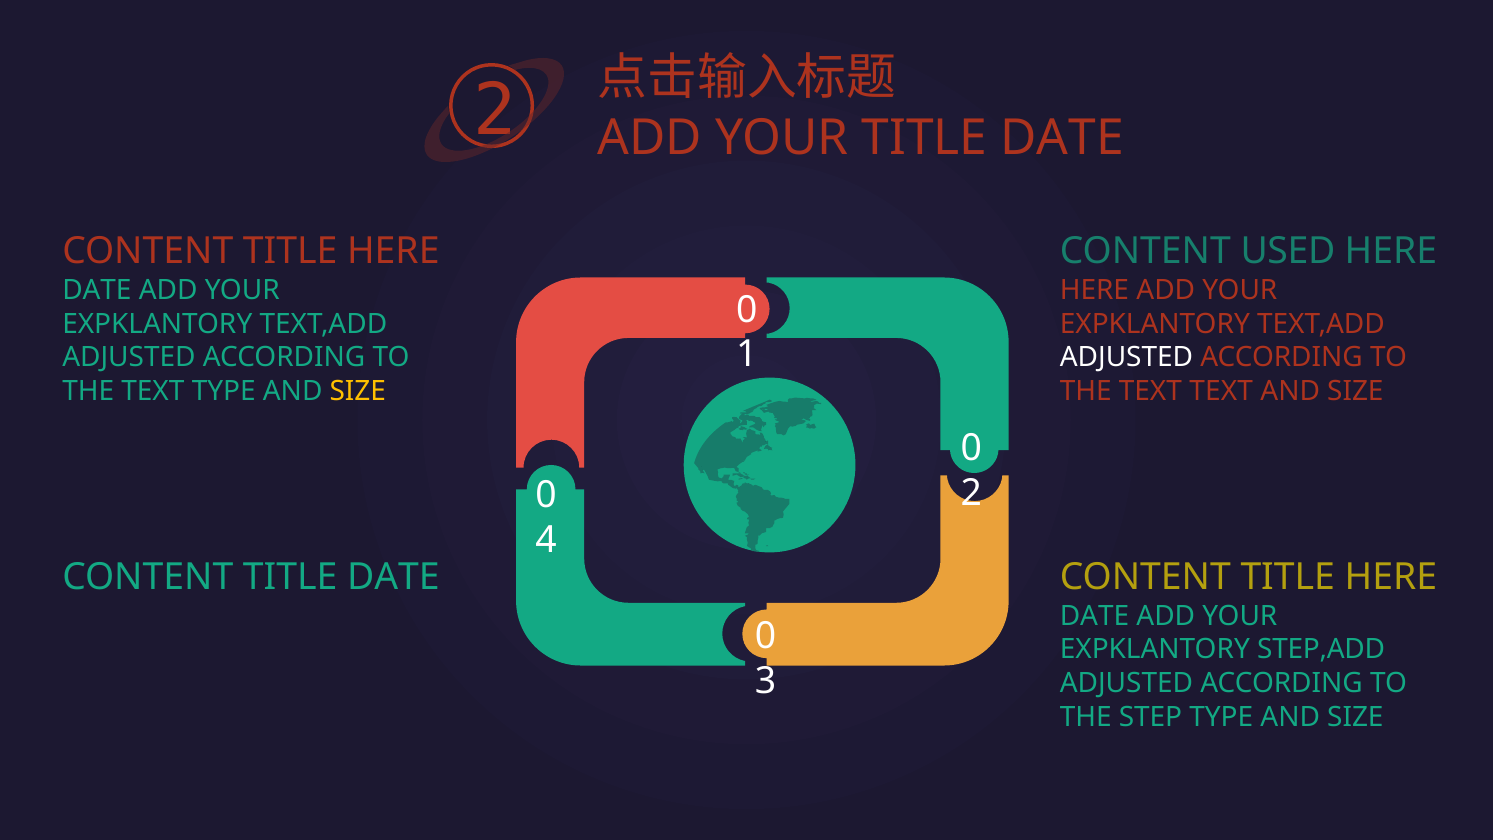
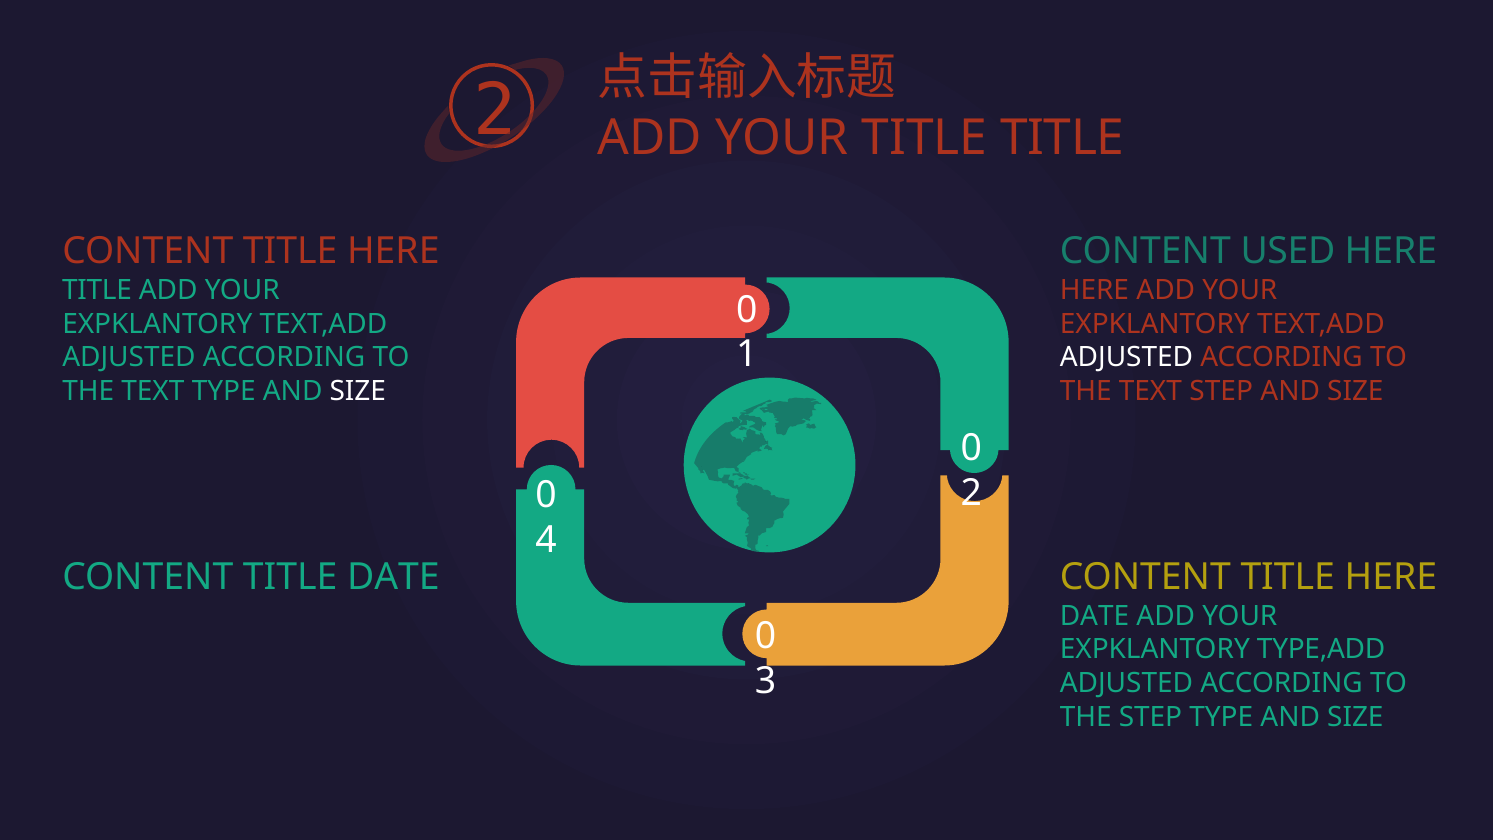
YOUR TITLE DATE: DATE -> TITLE (1062, 138)
DATE: DATE -> TITLE (97, 290)
SIZE colour: yellow -> white (358, 391)
TEXT TEXT: TEXT -> STEP (1221, 391)
STEP,ADD: STEP,ADD -> TYPE,ADD (1321, 650)
